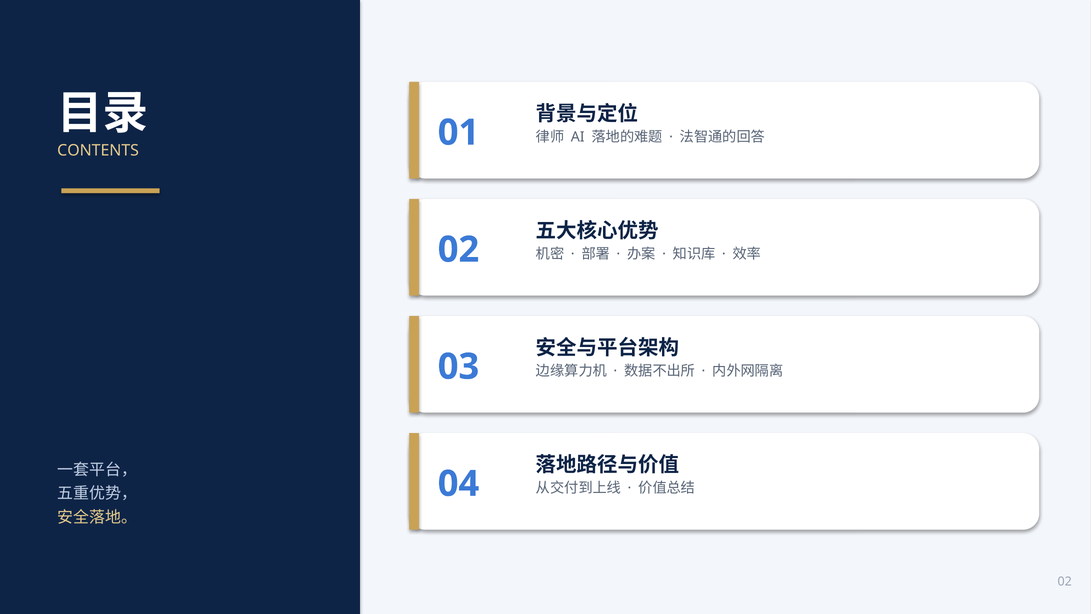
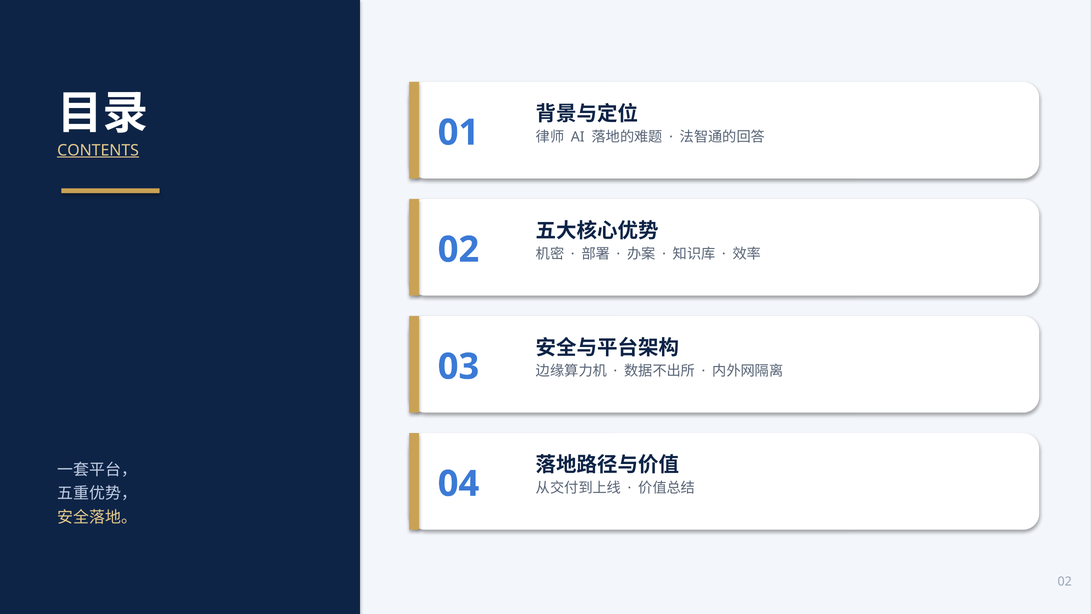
CONTENTS underline: none -> present (98, 150)
